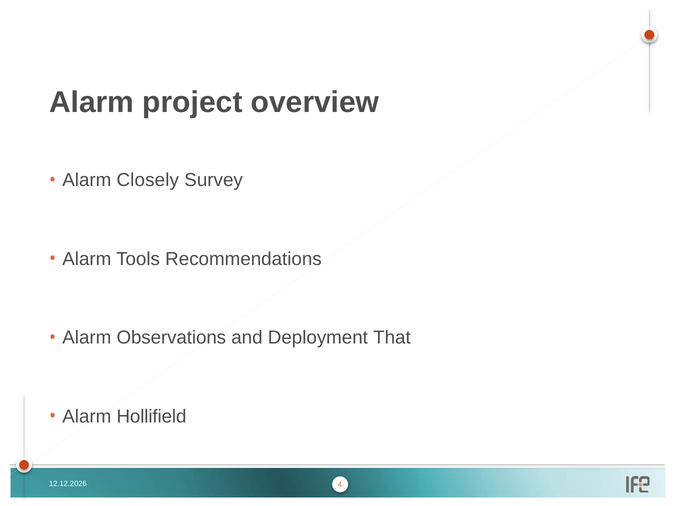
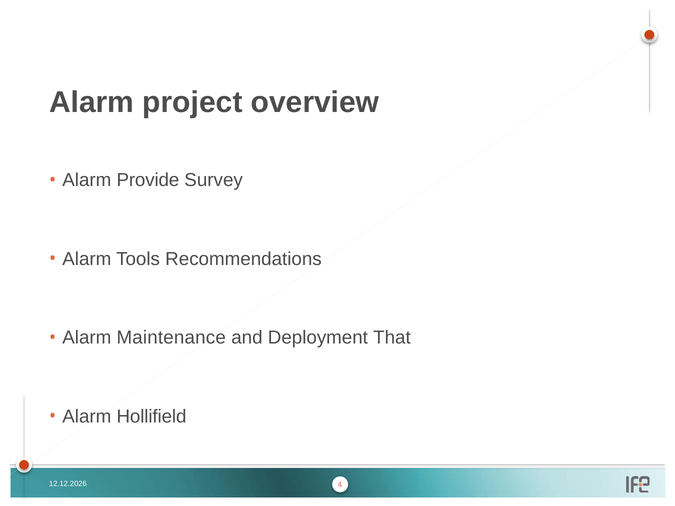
Closely: Closely -> Provide (148, 180)
Observations: Observations -> Maintenance (171, 338)
